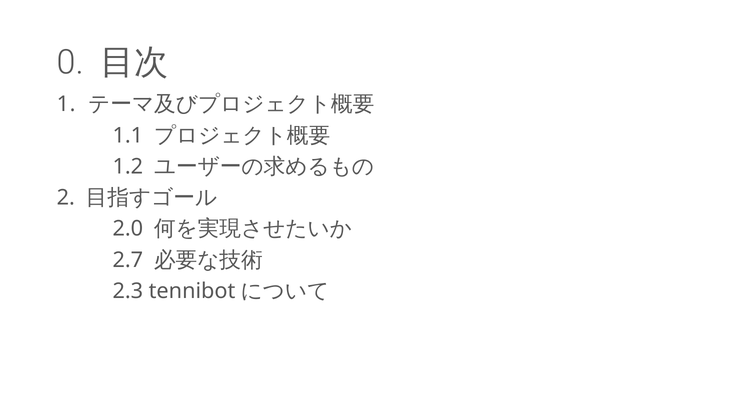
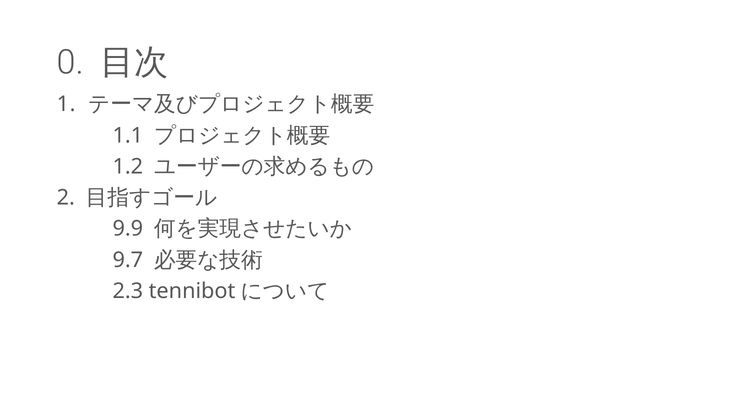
2.0: 2.0 -> 9.9 (128, 229)
2.7: 2.7 -> 9.7 (128, 260)
